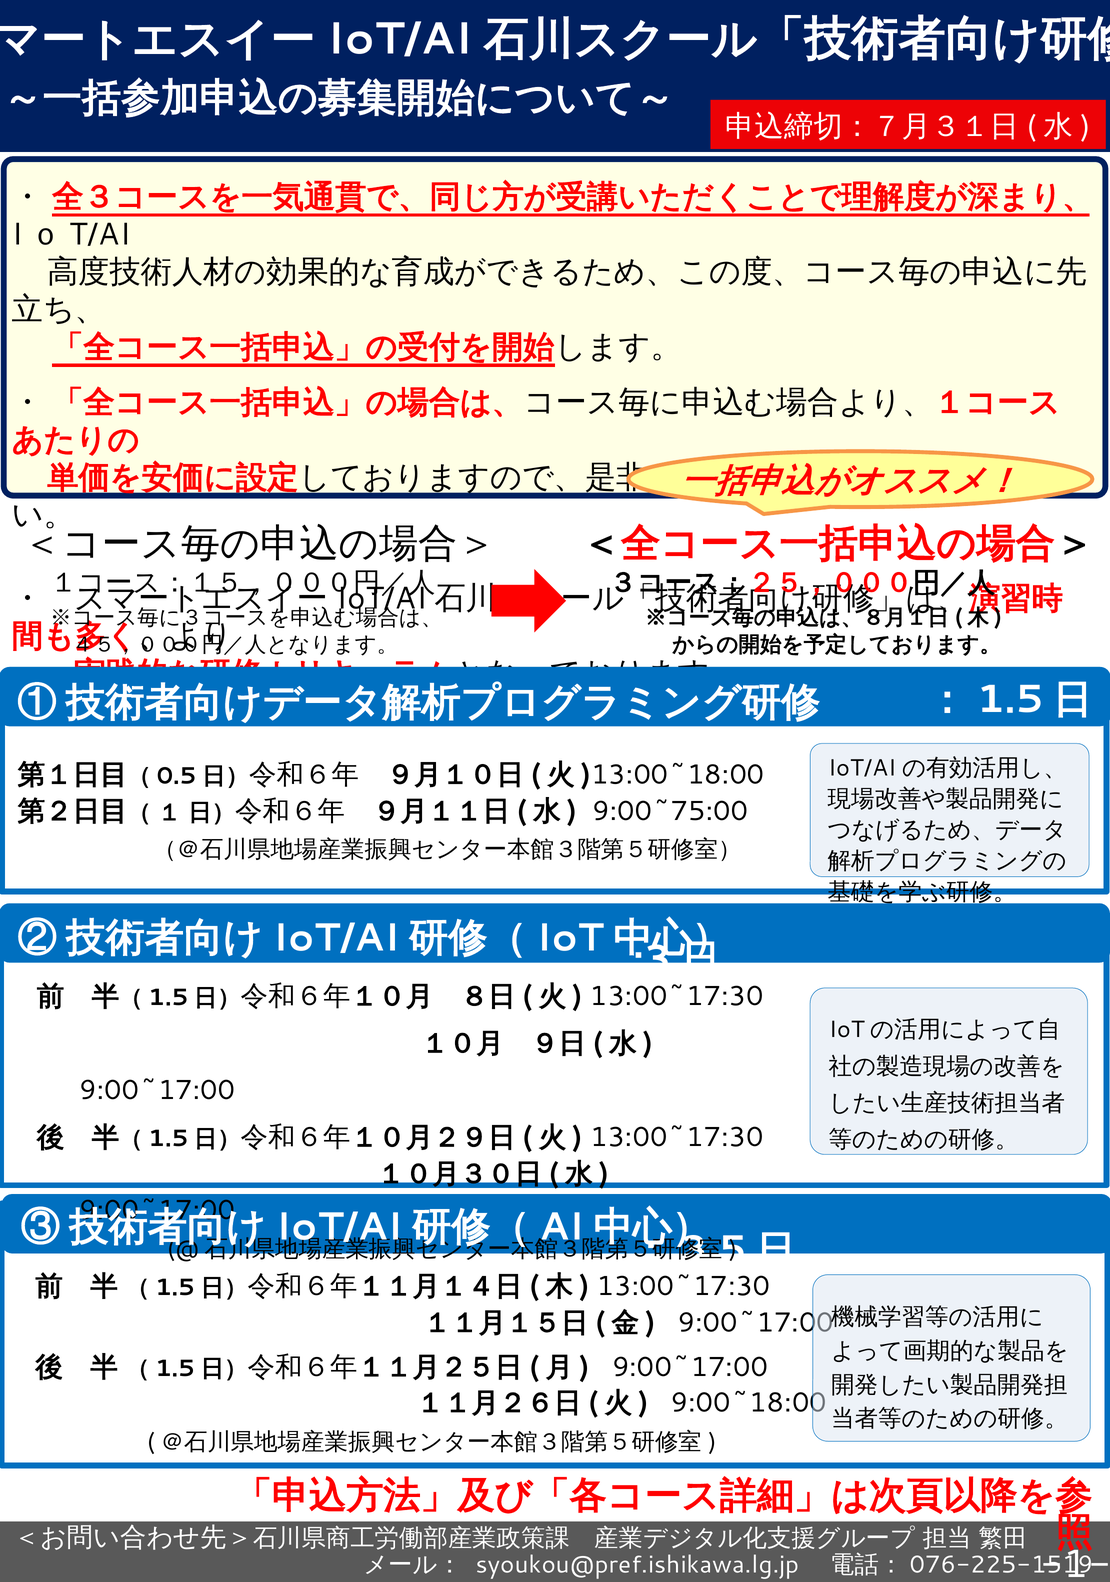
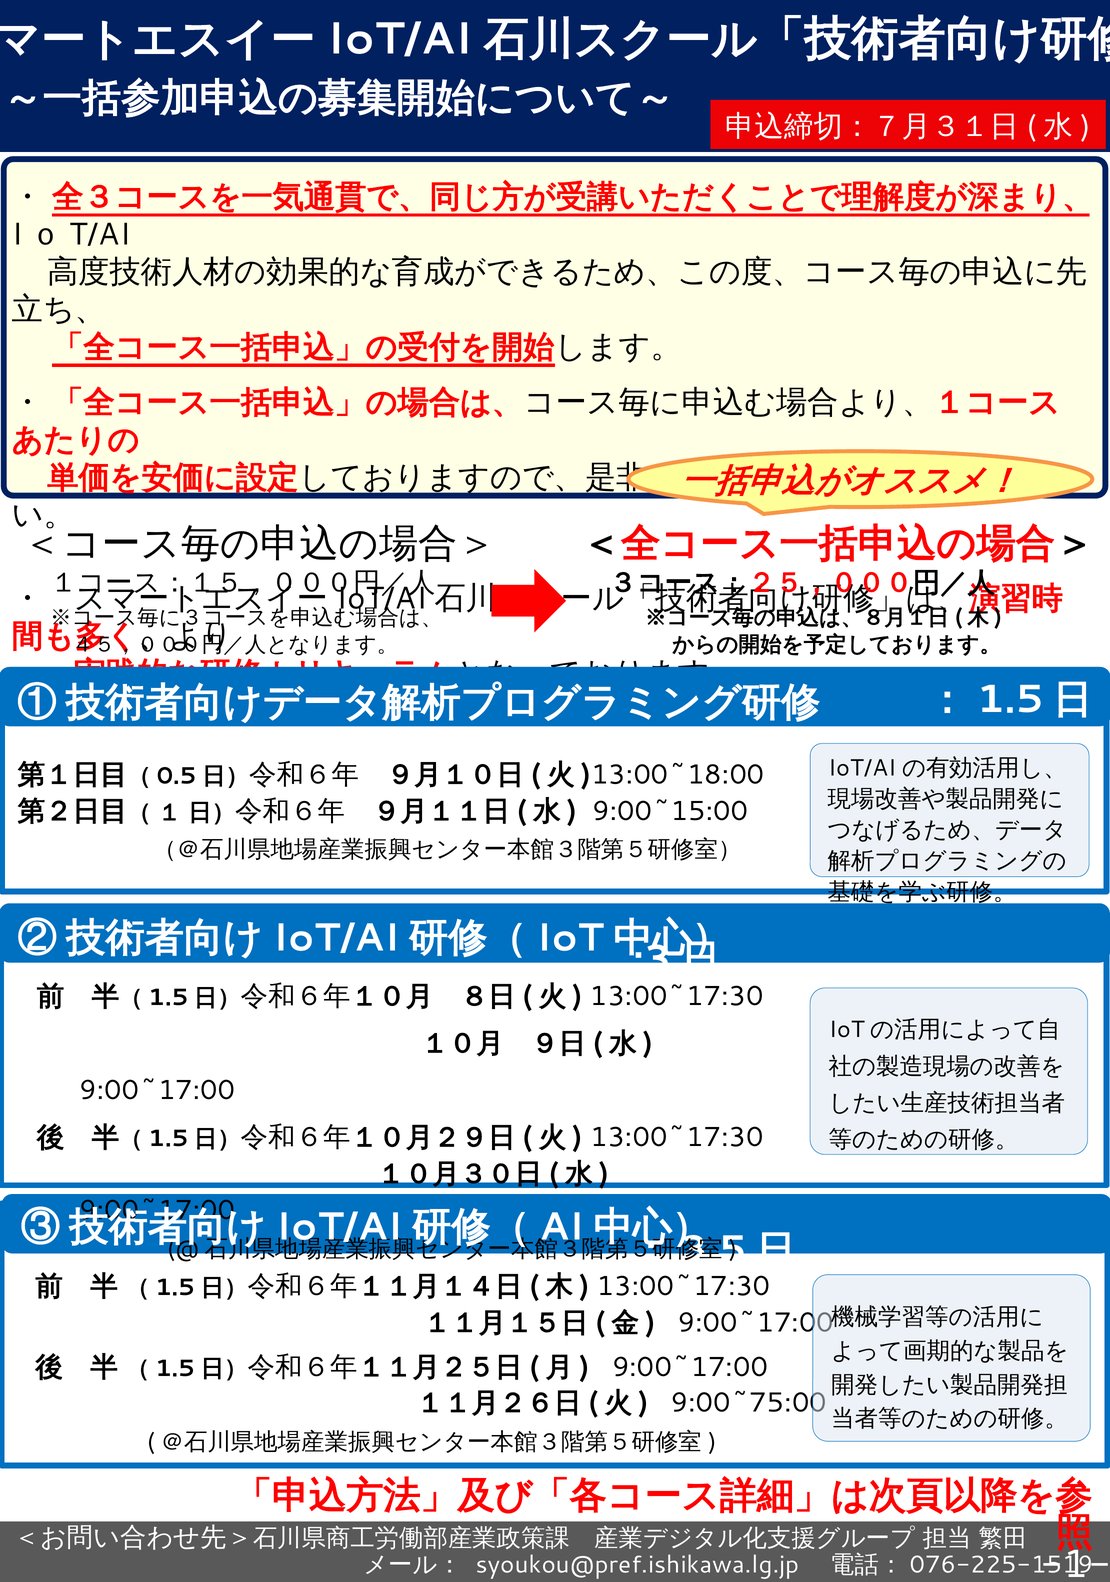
9:00~75:00: 9:00~75:00 -> 9:00~15:00 (670, 811)
9:00~18:00: 9:00~18:00 -> 9:00~75:00 (749, 1403)
